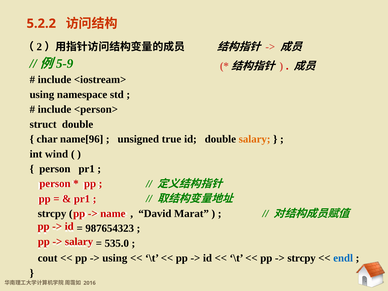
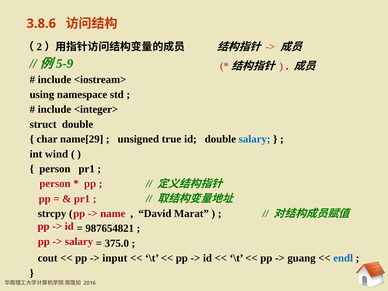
5.2.2: 5.2.2 -> 3.8.6 (41, 24)
<person>: <person> -> <integer> (96, 109)
name[96: name[96 -> name[29 (82, 139)
salary colour: orange -> blue (255, 139)
987654323: 987654323 -> 987654821 (110, 228)
535.0: 535.0 -> 375.0 (117, 243)
using: using -> input (115, 258)
strcpy: strcpy -> guang (301, 258)
